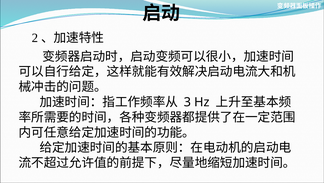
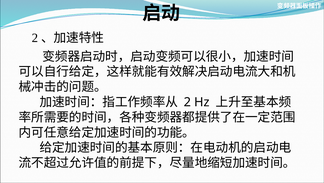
3: 3 -> 2 (187, 102)
